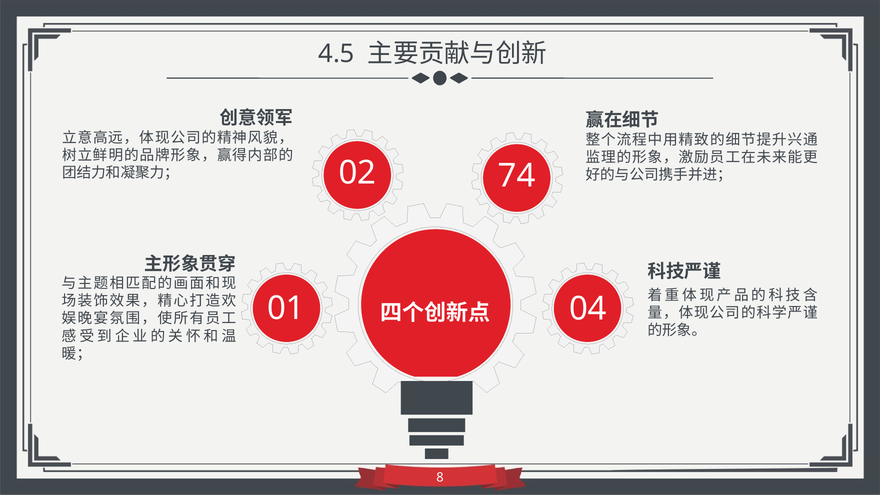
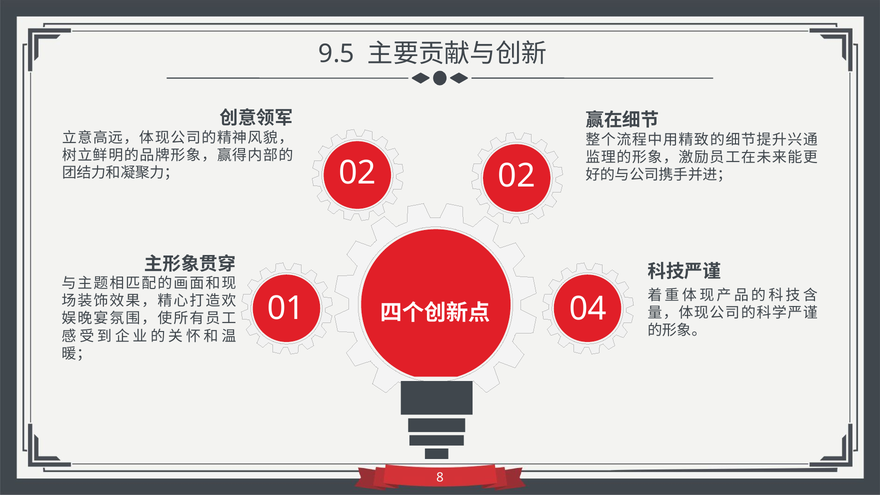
4.5: 4.5 -> 9.5 (337, 54)
02 74: 74 -> 02 (517, 176)
